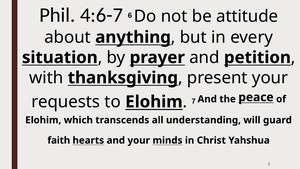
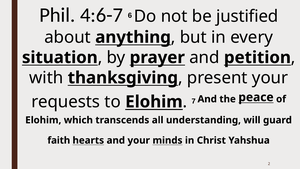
attitude: attitude -> justified (247, 16)
